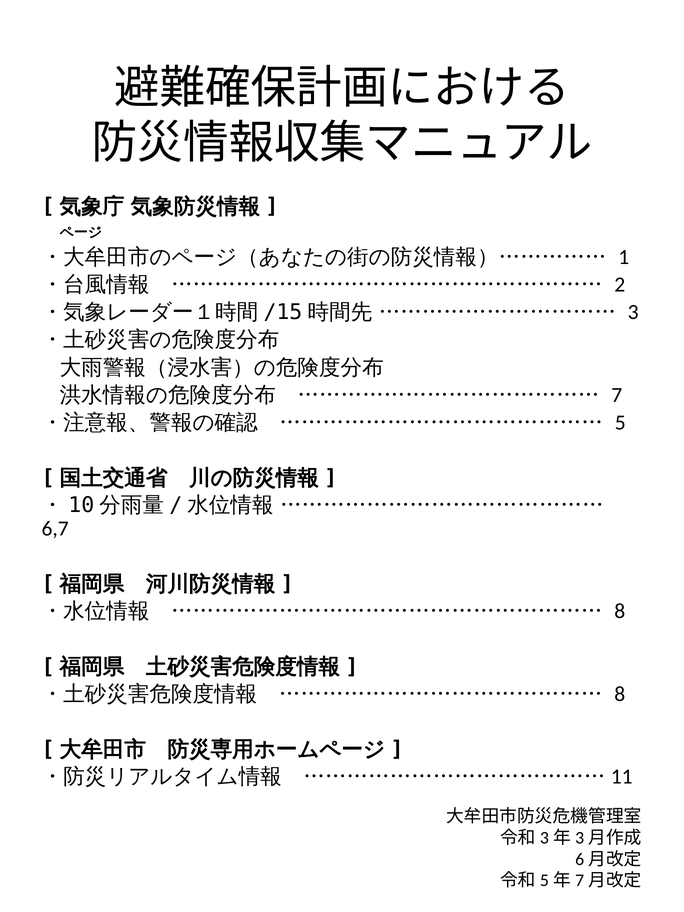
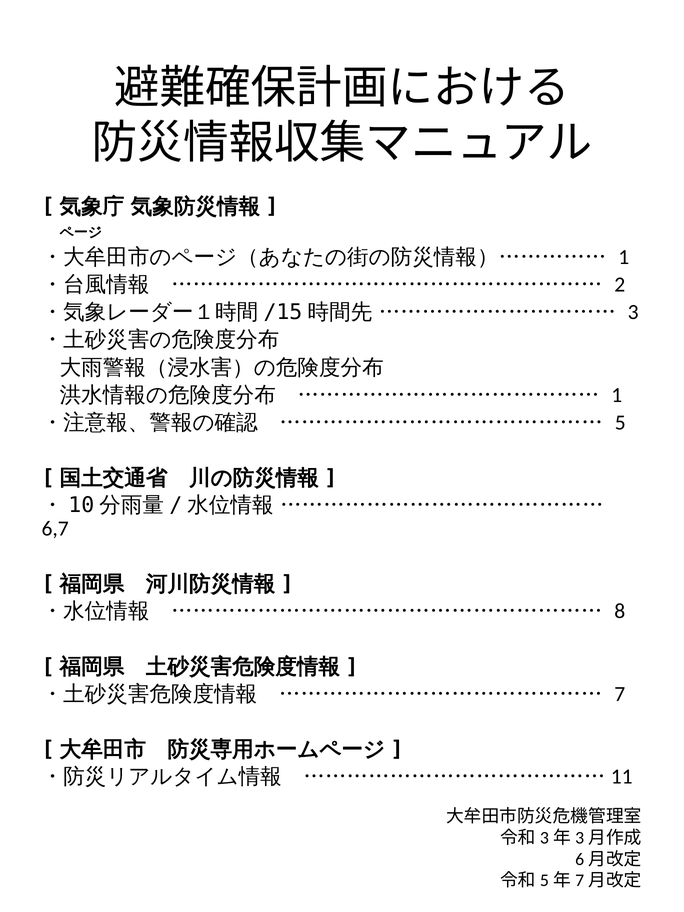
7: 7 -> 1 (617, 395)
8: 8 -> 7 (620, 694)
